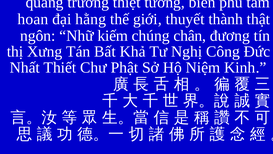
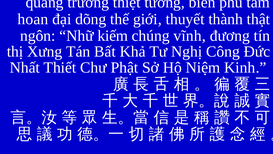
hằng: hằng -> dõng (91, 19)
chân: chân -> vĩnh (190, 36)
